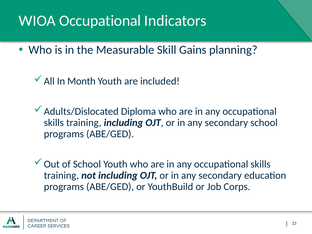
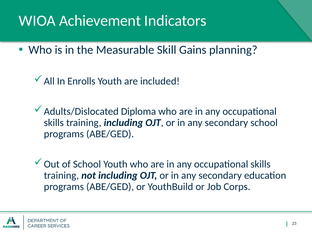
WIOA Occupational: Occupational -> Achievement (100, 21)
Month: Month -> Enrolls (81, 81)
